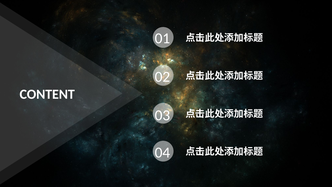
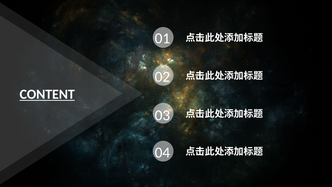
CONTENT underline: none -> present (47, 94)
